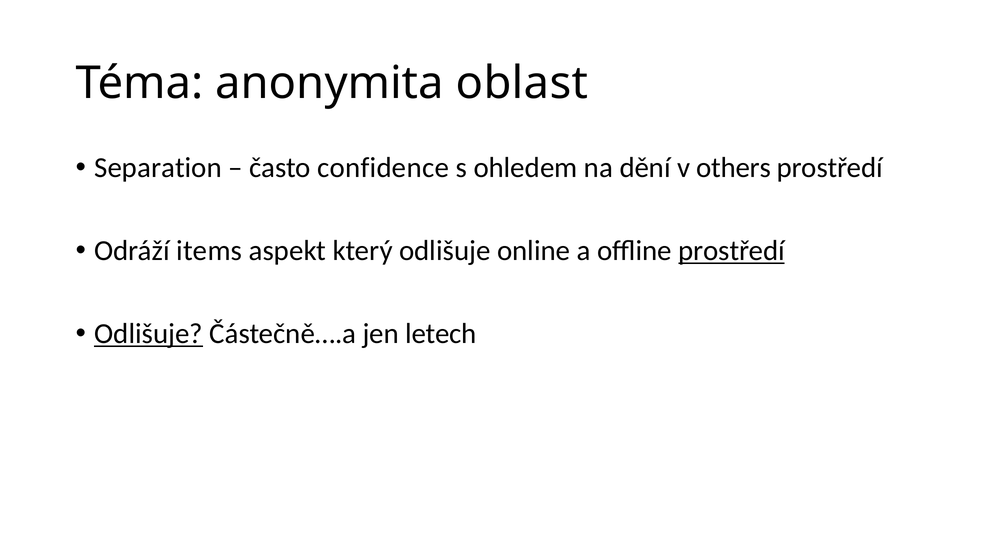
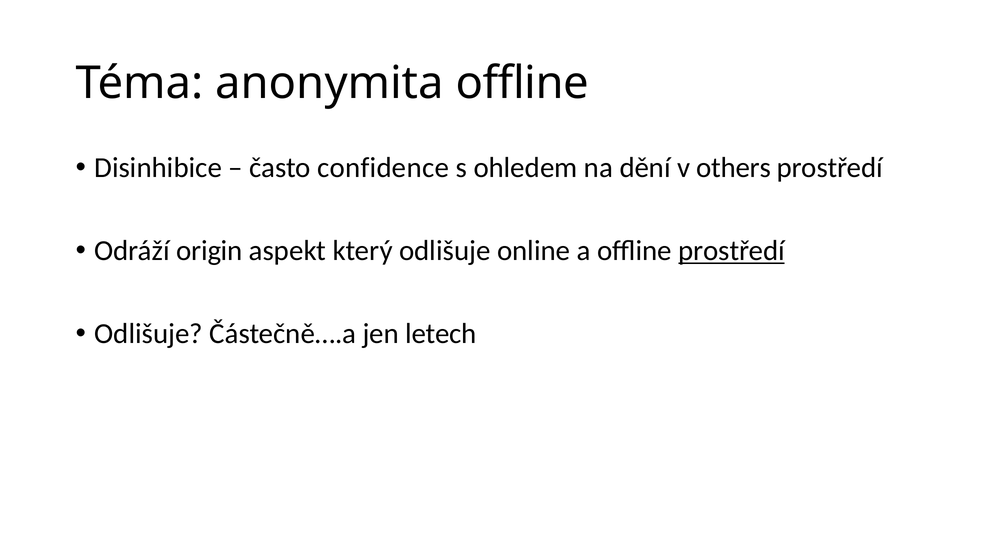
anonymita oblast: oblast -> offline (522, 83)
Separation: Separation -> Disinhibice (158, 168)
items: items -> origin (209, 251)
Odlišuje underline: present -> none (149, 334)
